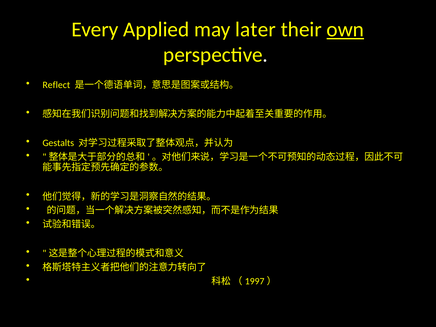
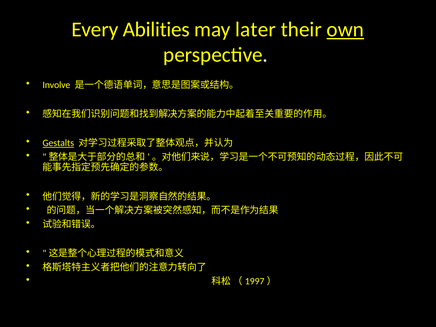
Applied: Applied -> Abilities (156, 29)
Reflect: Reflect -> Involve (56, 85)
Gestalts underline: none -> present (58, 143)
